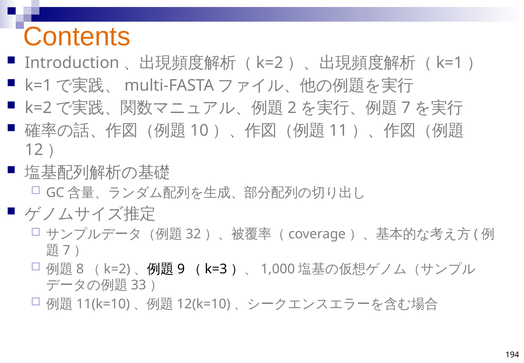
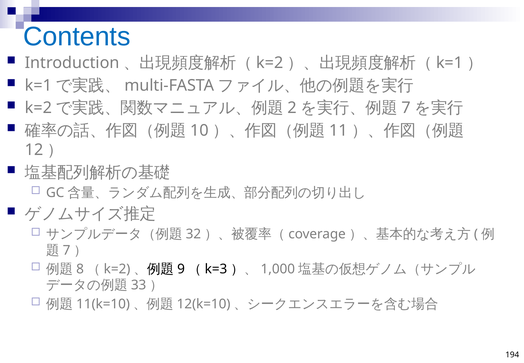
Contents colour: orange -> blue (77, 37)
